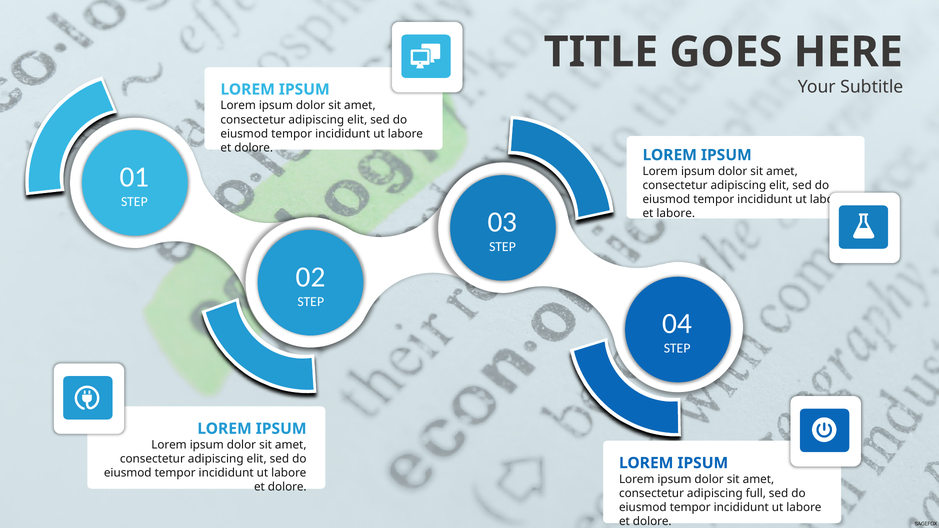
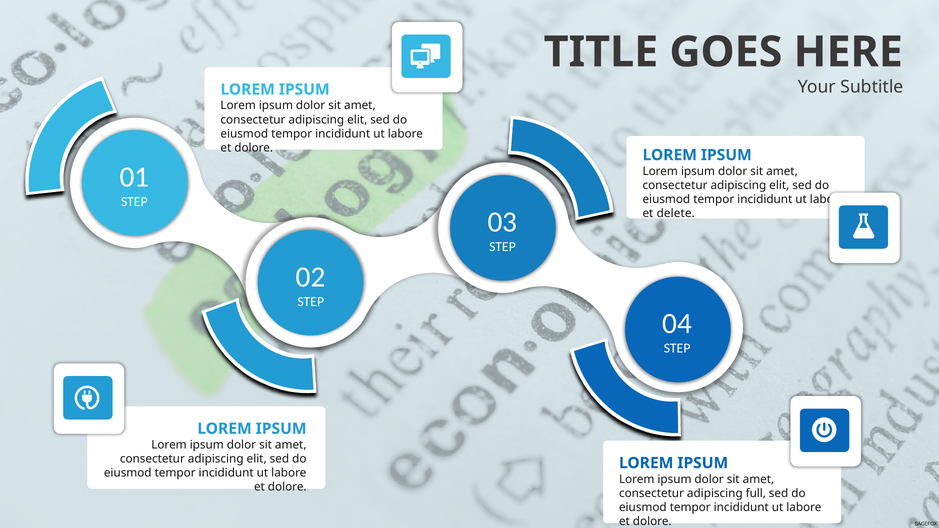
et labore: labore -> delete (676, 213)
